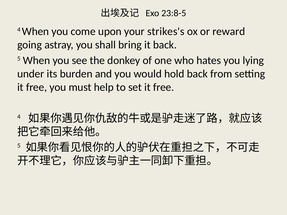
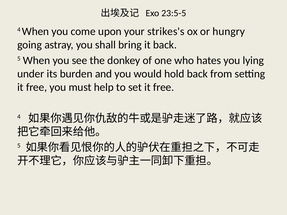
23:8-5: 23:8-5 -> 23:5-5 (174, 13)
reward: reward -> hungry (229, 31)
